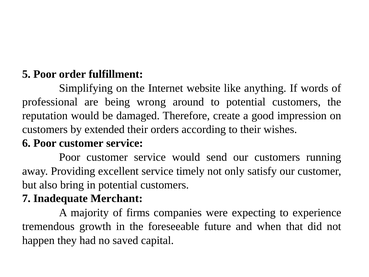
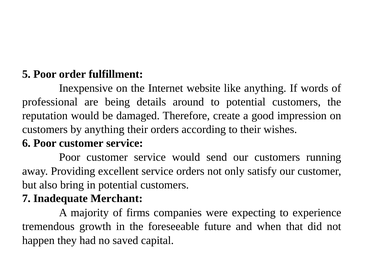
Simplifying: Simplifying -> Inexpensive (86, 88)
wrong: wrong -> details (151, 102)
by extended: extended -> anything (104, 129)
service timely: timely -> orders (190, 171)
